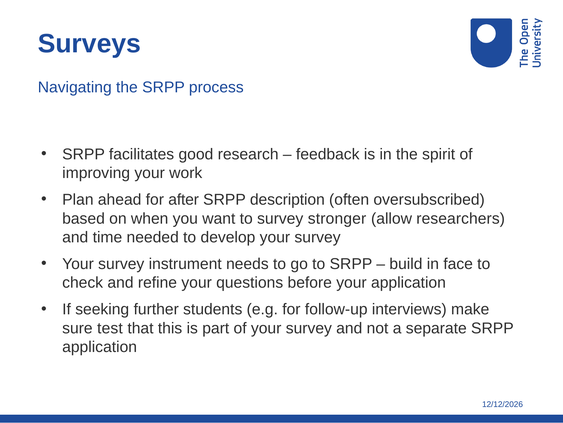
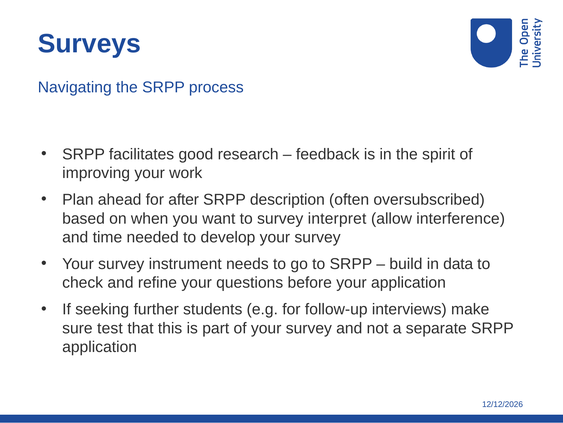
stronger: stronger -> interpret (337, 218)
researchers: researchers -> interference (461, 218)
face: face -> data (458, 263)
